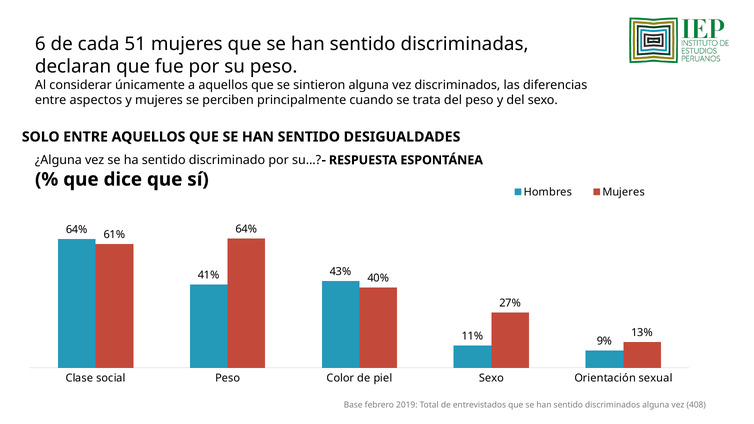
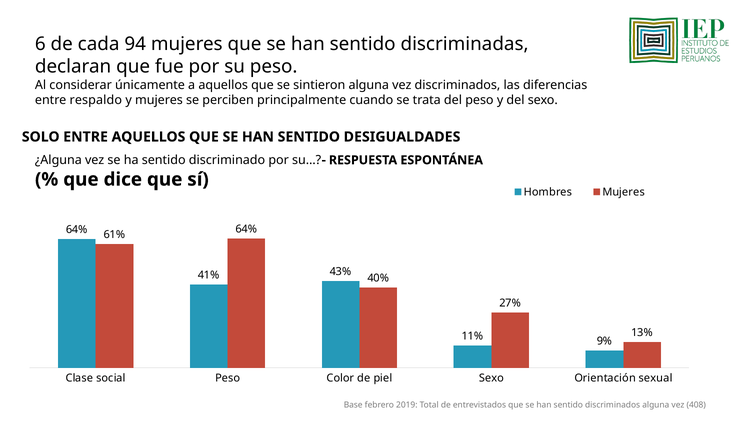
51: 51 -> 94 (135, 44)
aspectos: aspectos -> respaldo (96, 100)
